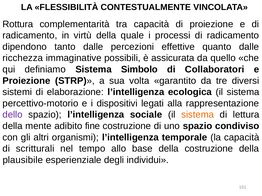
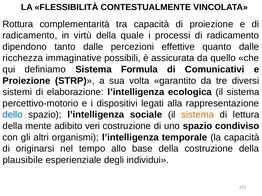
Simbolo: Simbolo -> Formula (139, 70)
Collaboratori: Collaboratori -> Comunicativi (215, 70)
dello colour: purple -> blue (13, 115)
fine: fine -> veri (93, 126)
scritturali: scritturali -> originarsi (35, 149)
